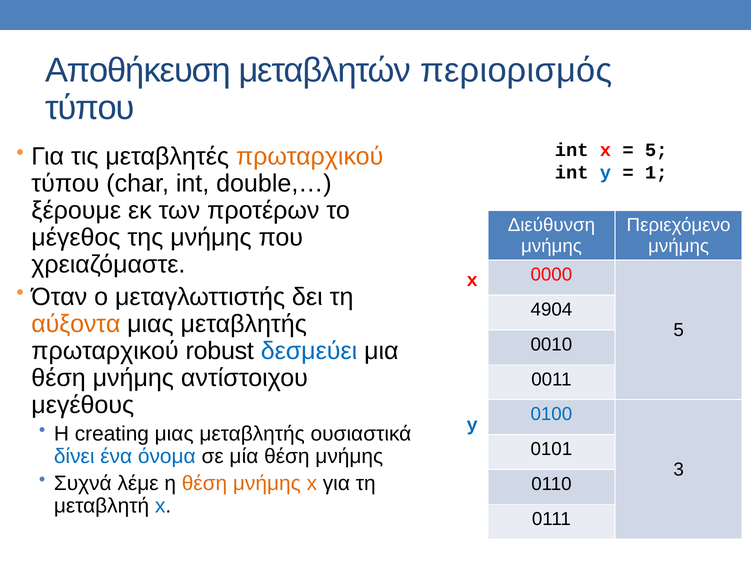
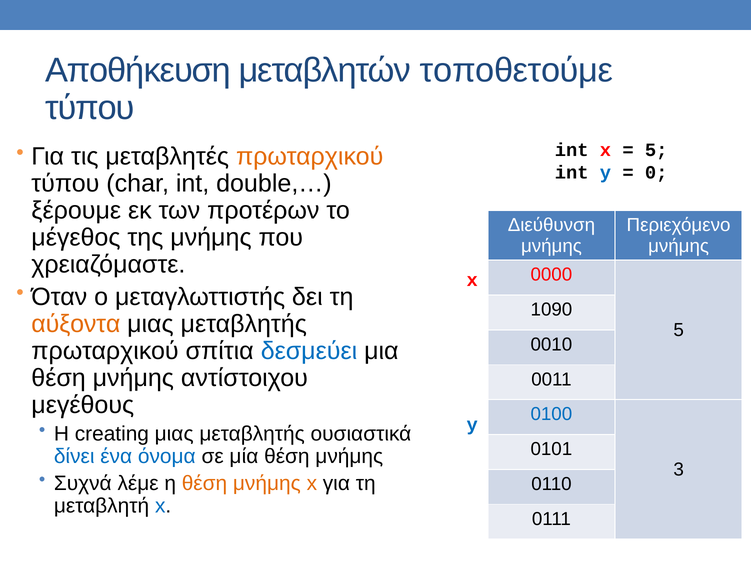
περιορισμός: περιορισμός -> τοποθετούμε (517, 71)
1: 1 -> 0 (656, 173)
4904: 4904 -> 1090 (551, 310)
robust: robust -> σπίτια (220, 351)
